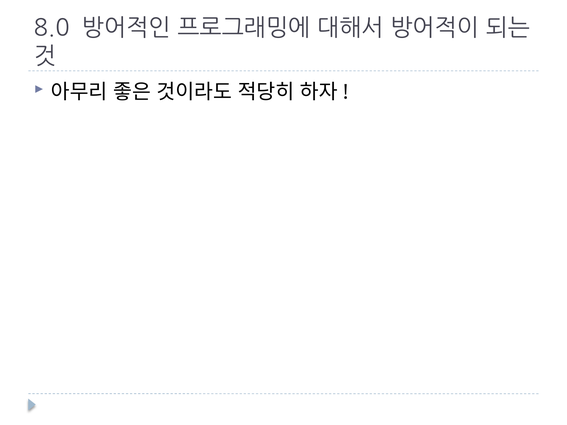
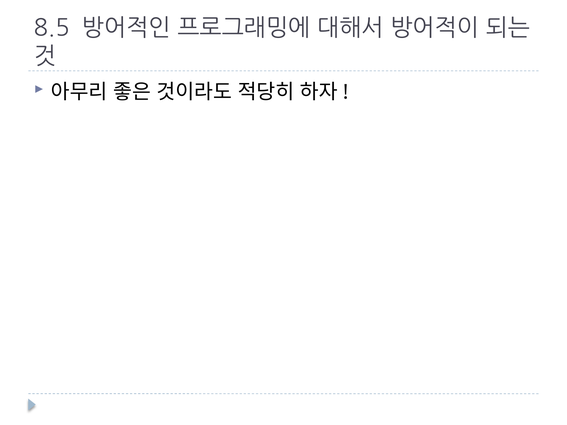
8.0: 8.0 -> 8.5 (52, 28)
